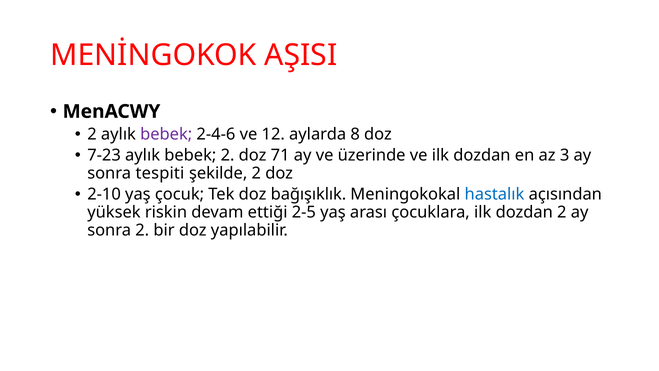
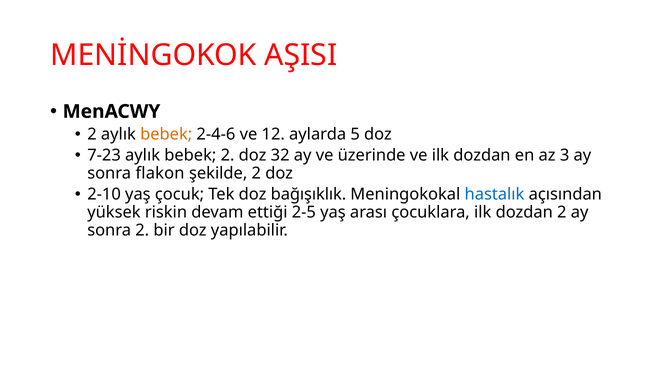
bebek colour: purple -> orange (166, 134)
8: 8 -> 5 (355, 134)
71: 71 -> 32 (280, 155)
tespiti: tespiti -> flakon (160, 173)
